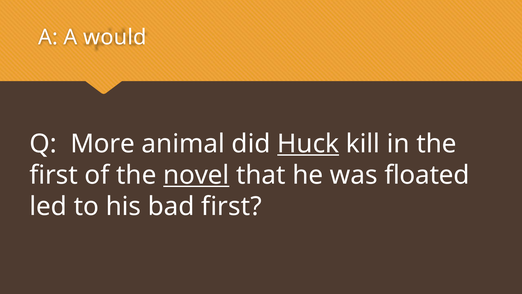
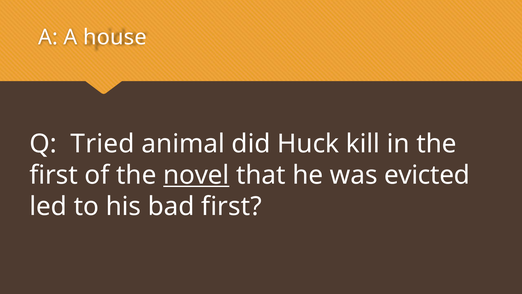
would: would -> house (115, 37)
More: More -> Tried (102, 144)
Huck underline: present -> none (308, 144)
floated: floated -> evicted (427, 175)
